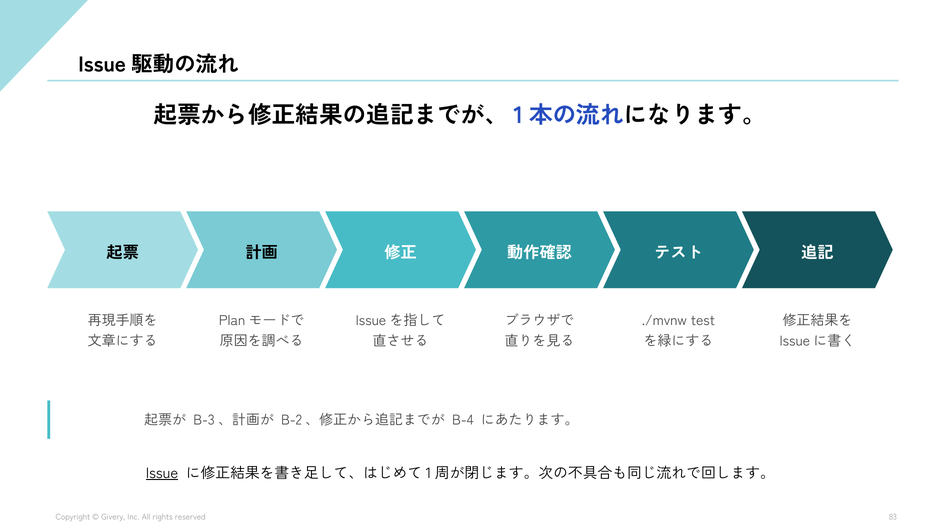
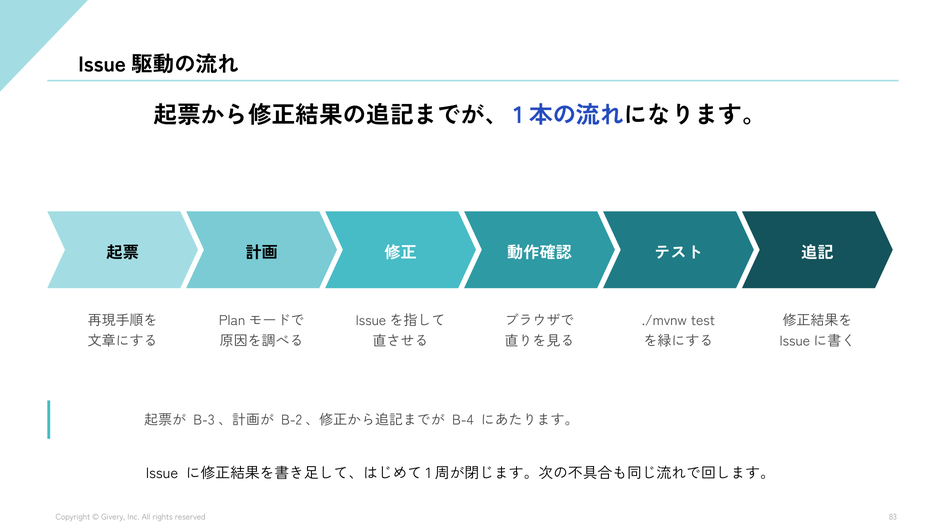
Issue underline: present -> none (162, 473)
